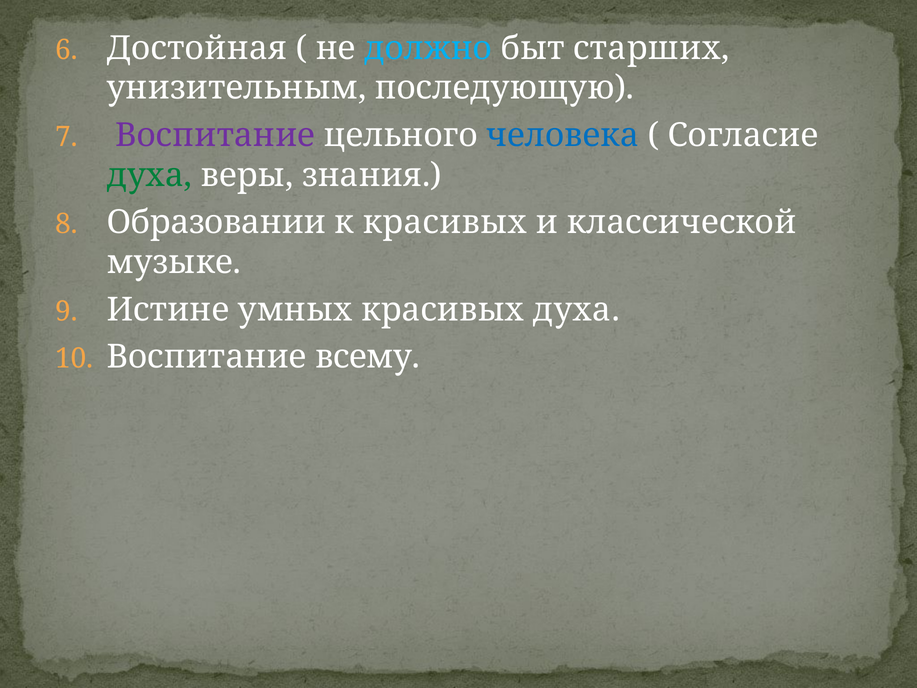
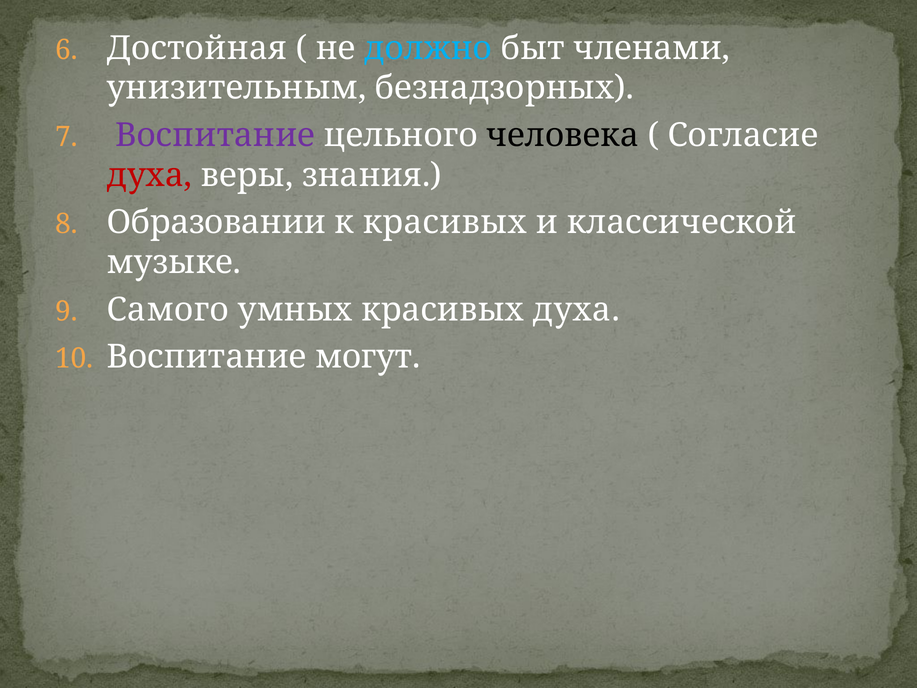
старших: старших -> членами (652, 48)
последующую: последующую -> безнадзорных (505, 88)
человека colour: blue -> black (563, 135)
духа colour: green -> red (149, 175)
Истине: Истине -> Самого (168, 309)
всему: всему -> могут (368, 357)
